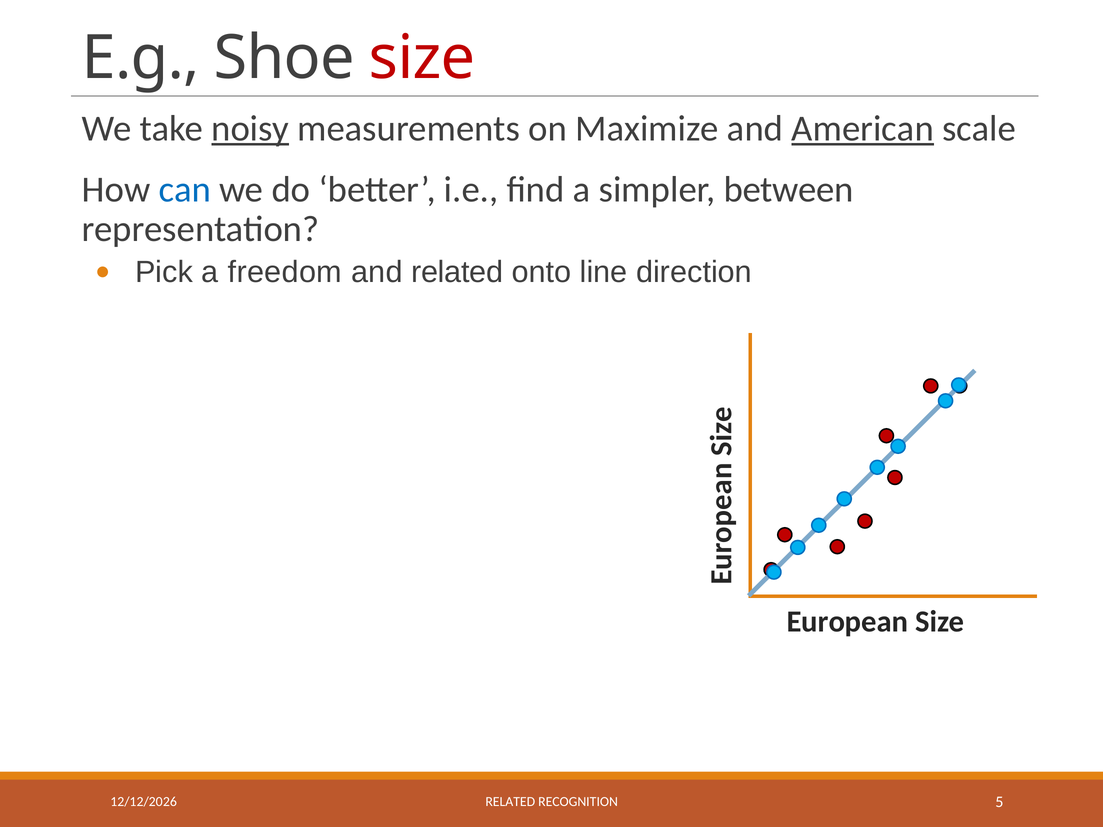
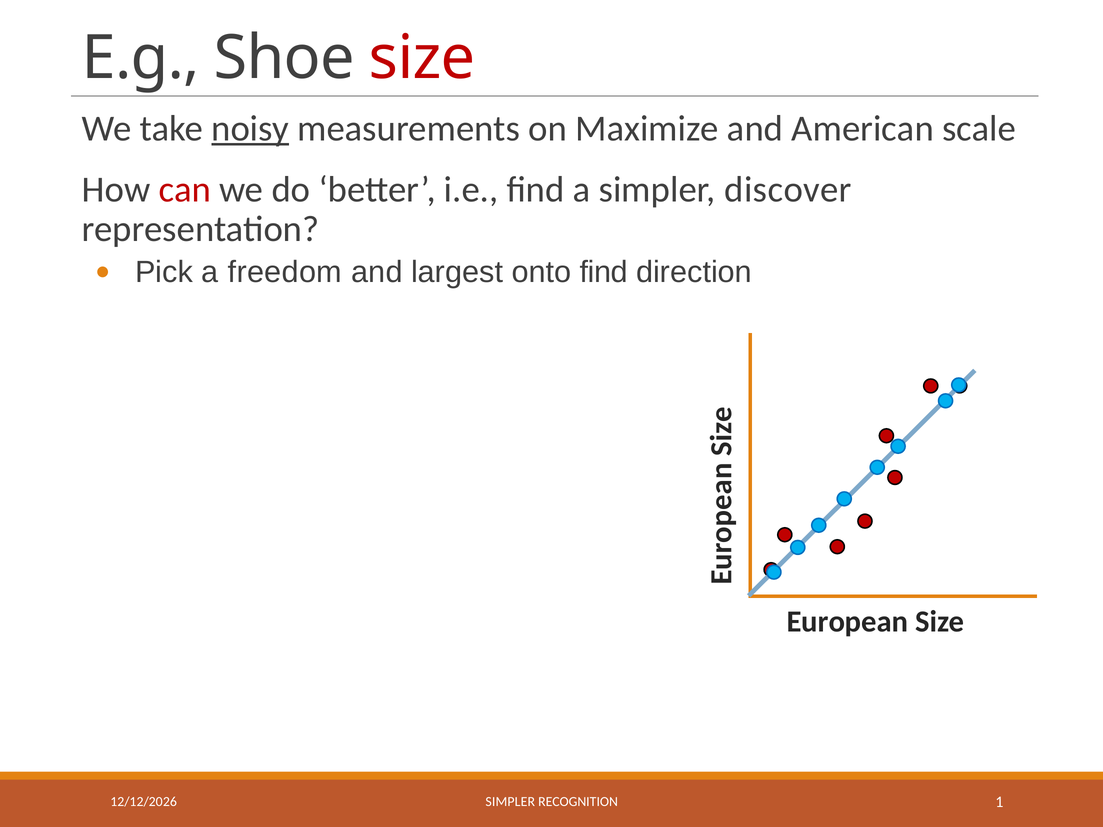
American underline: present -> none (863, 129)
can colour: blue -> red (185, 190)
between: between -> discover (788, 190)
and related: related -> largest (457, 272)
onto line: line -> find (604, 272)
RELATED: RELATED -> SIMPLER (510, 802)
5: 5 -> 1 (999, 802)
